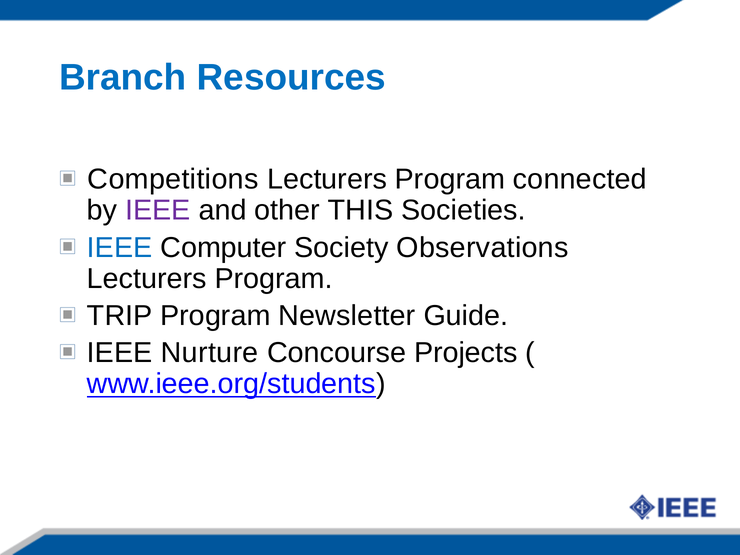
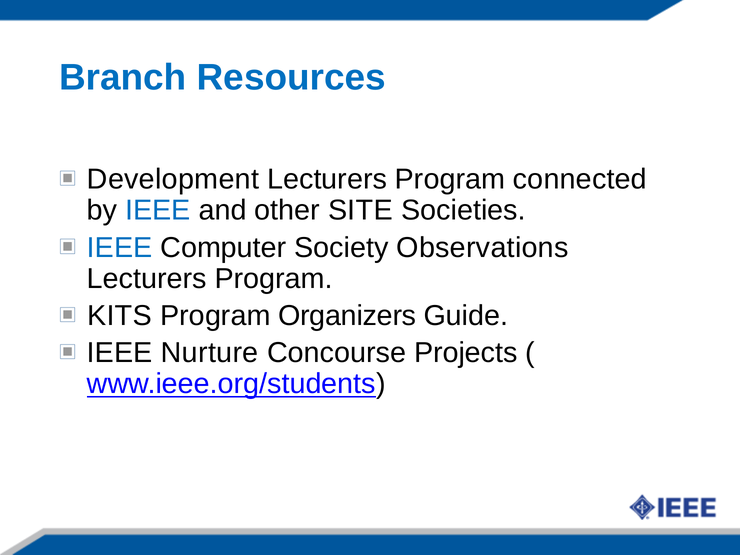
Competitions: Competitions -> Development (173, 179)
IEEE colour: purple -> blue (158, 210)
THIS: THIS -> SITE (360, 210)
TRIP: TRIP -> KITS (120, 316)
Newsletter: Newsletter -> Organizers (347, 316)
